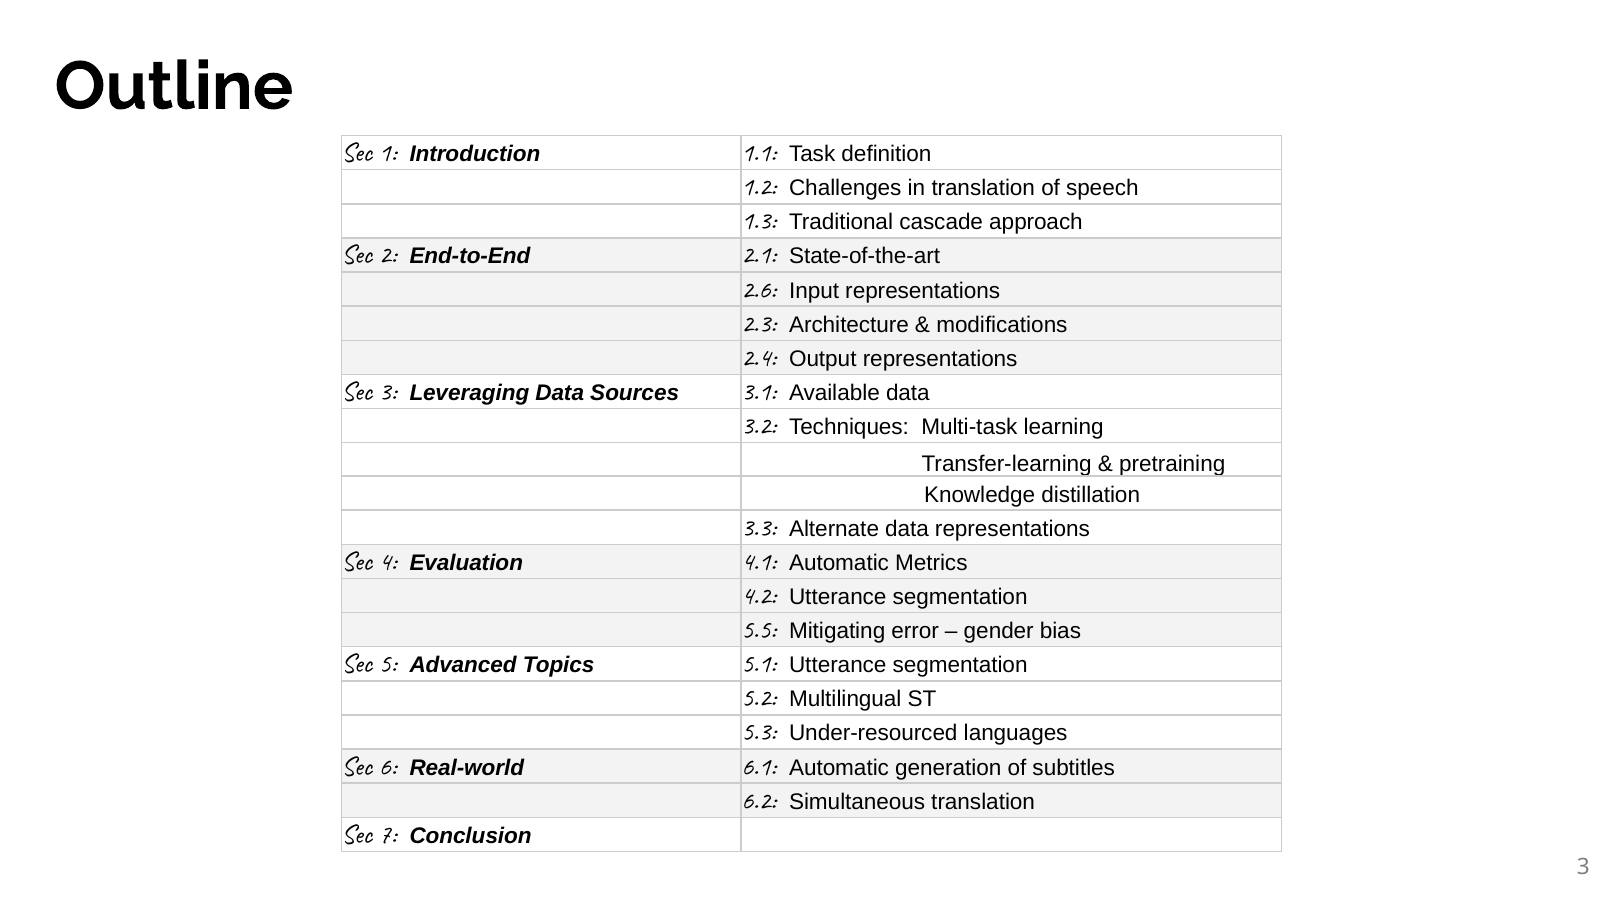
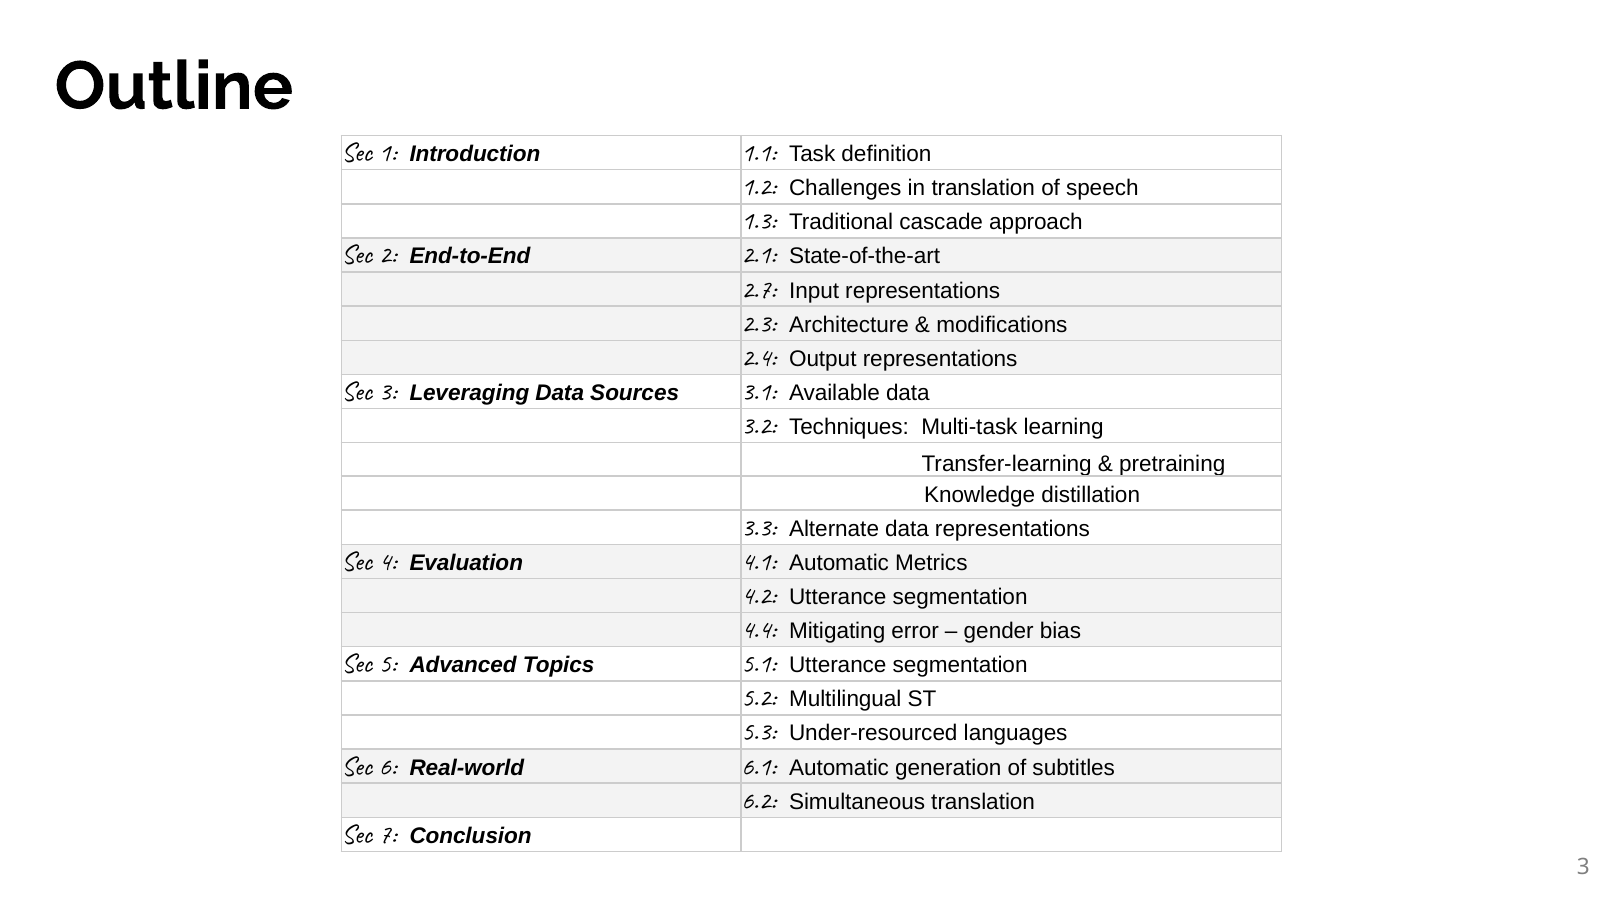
2.6: 2.6 -> 2.7 (758, 289)
5.5: 5.5 -> 4.4 (758, 630)
